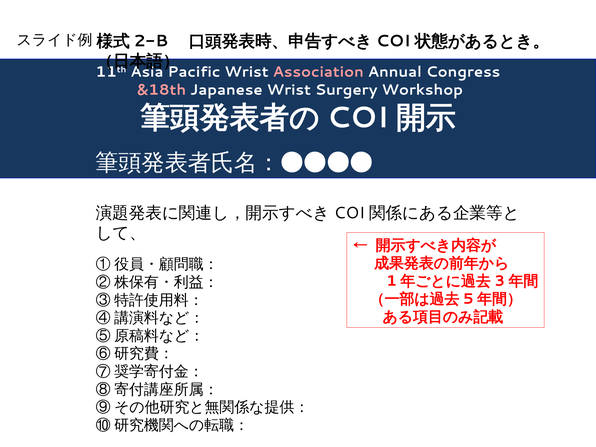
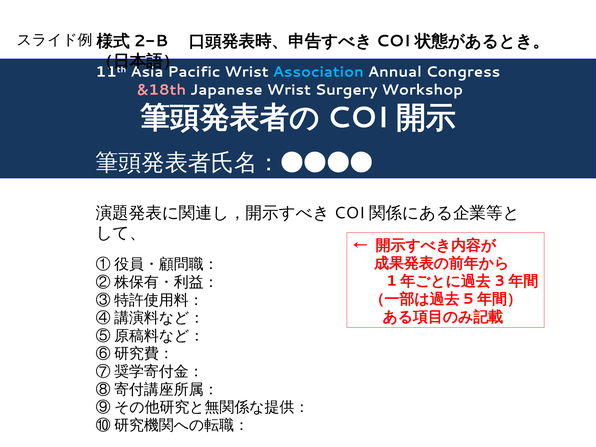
Association colour: pink -> light blue (318, 72)
